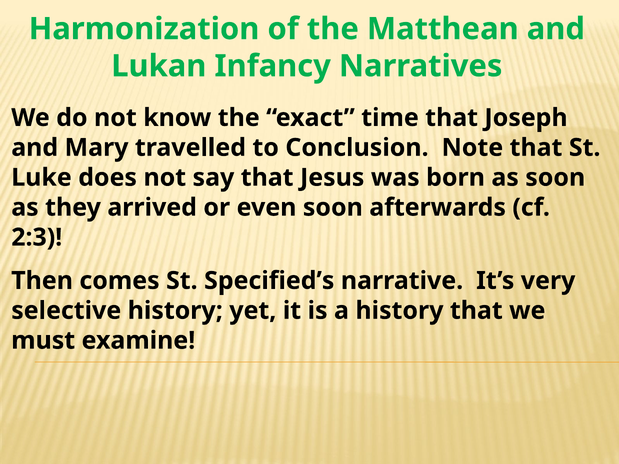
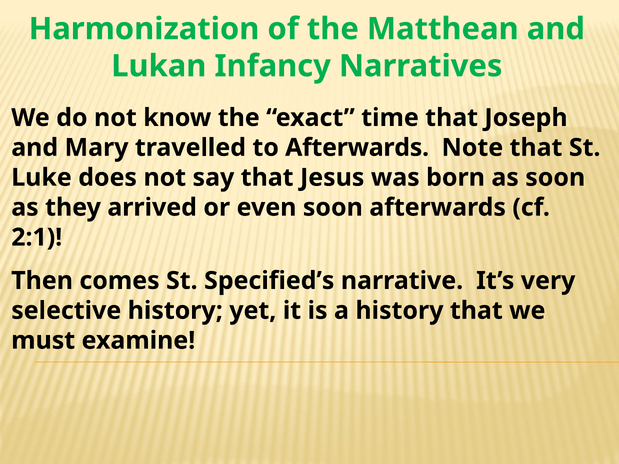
to Conclusion: Conclusion -> Afterwards (357, 148)
2:3: 2:3 -> 2:1 (37, 237)
